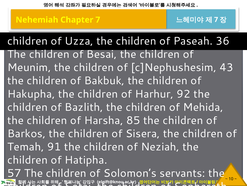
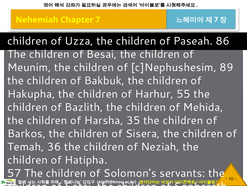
36: 36 -> 86 (223, 41)
43: 43 -> 89 (226, 67)
92: 92 -> 55 (184, 94)
85: 85 -> 35 (133, 120)
91: 91 -> 36 (54, 146)
